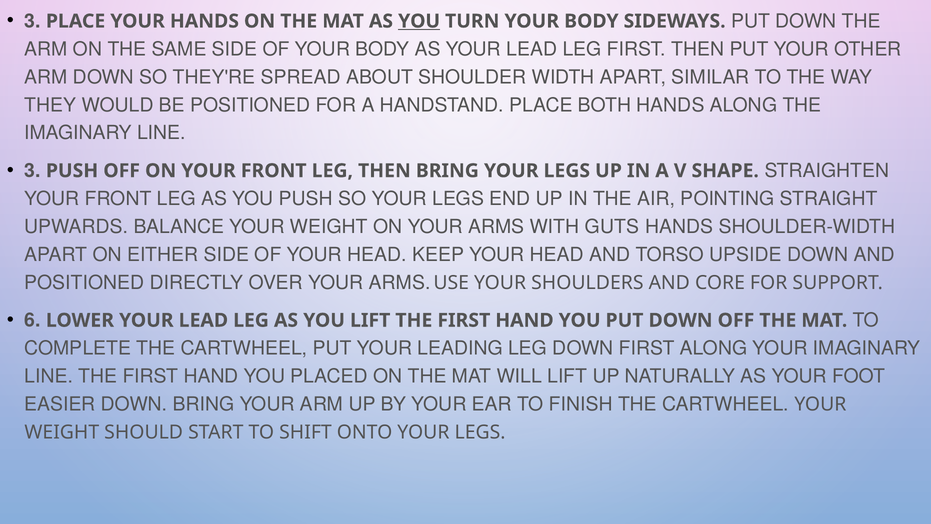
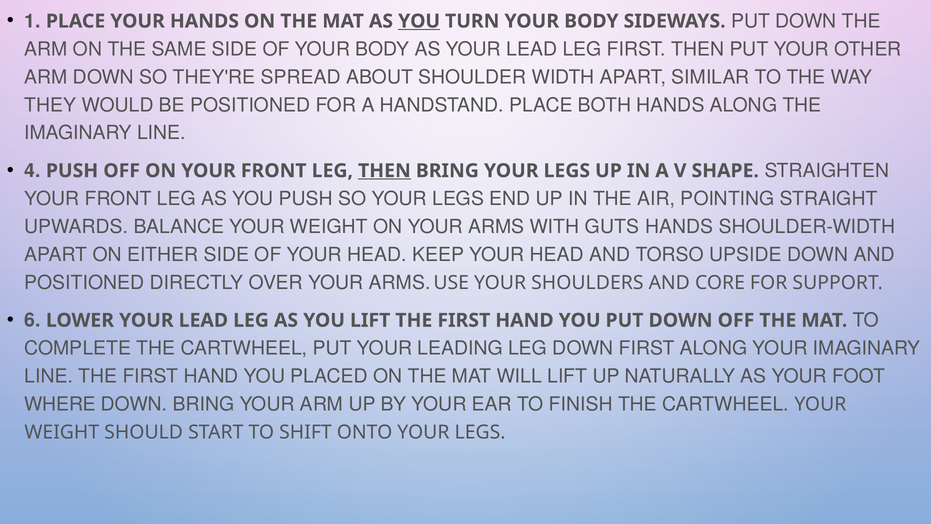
3: 3 -> 1 (33, 21)
3: 3 -> 4 (33, 171)
THEN underline: none -> present (384, 171)
EASIER: EASIER -> WHERE (60, 404)
